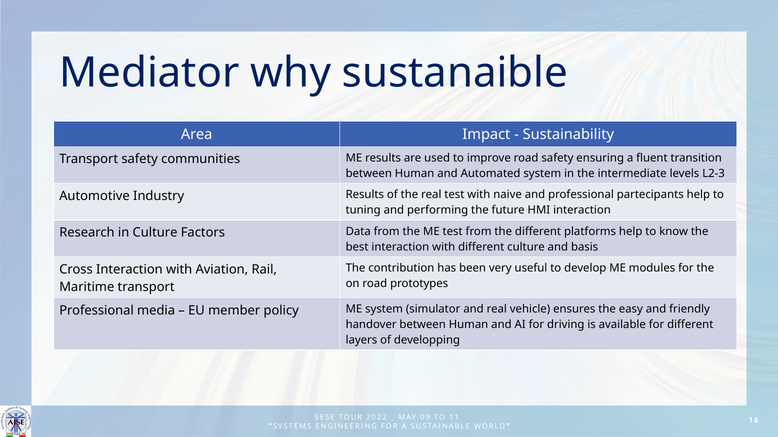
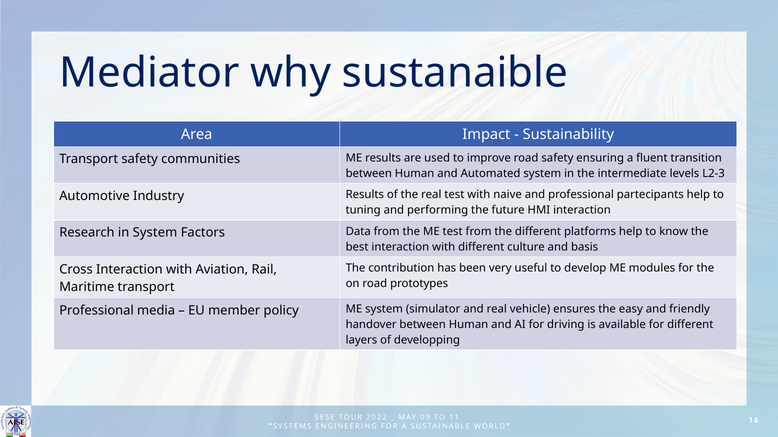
in Culture: Culture -> System (155, 233)
